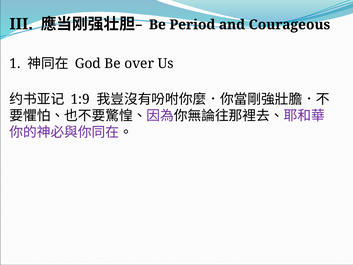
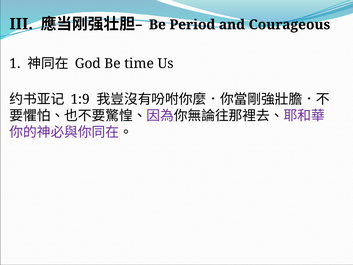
over: over -> time (139, 64)
